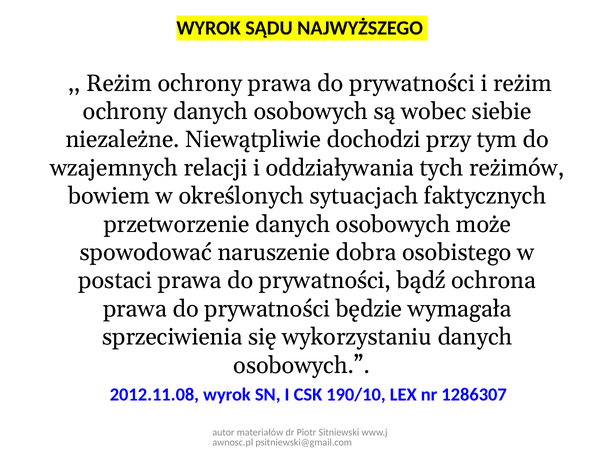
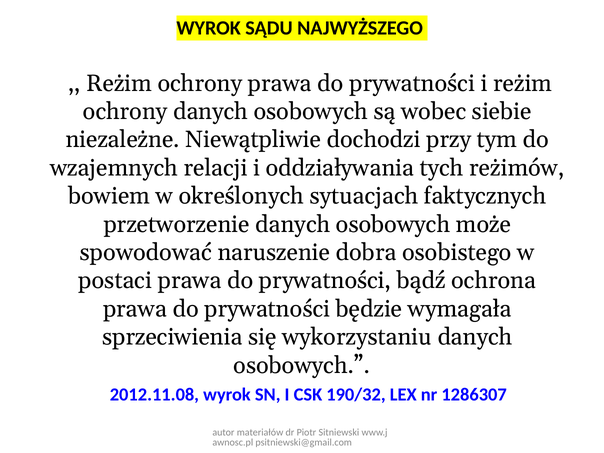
190/10: 190/10 -> 190/32 (356, 395)
